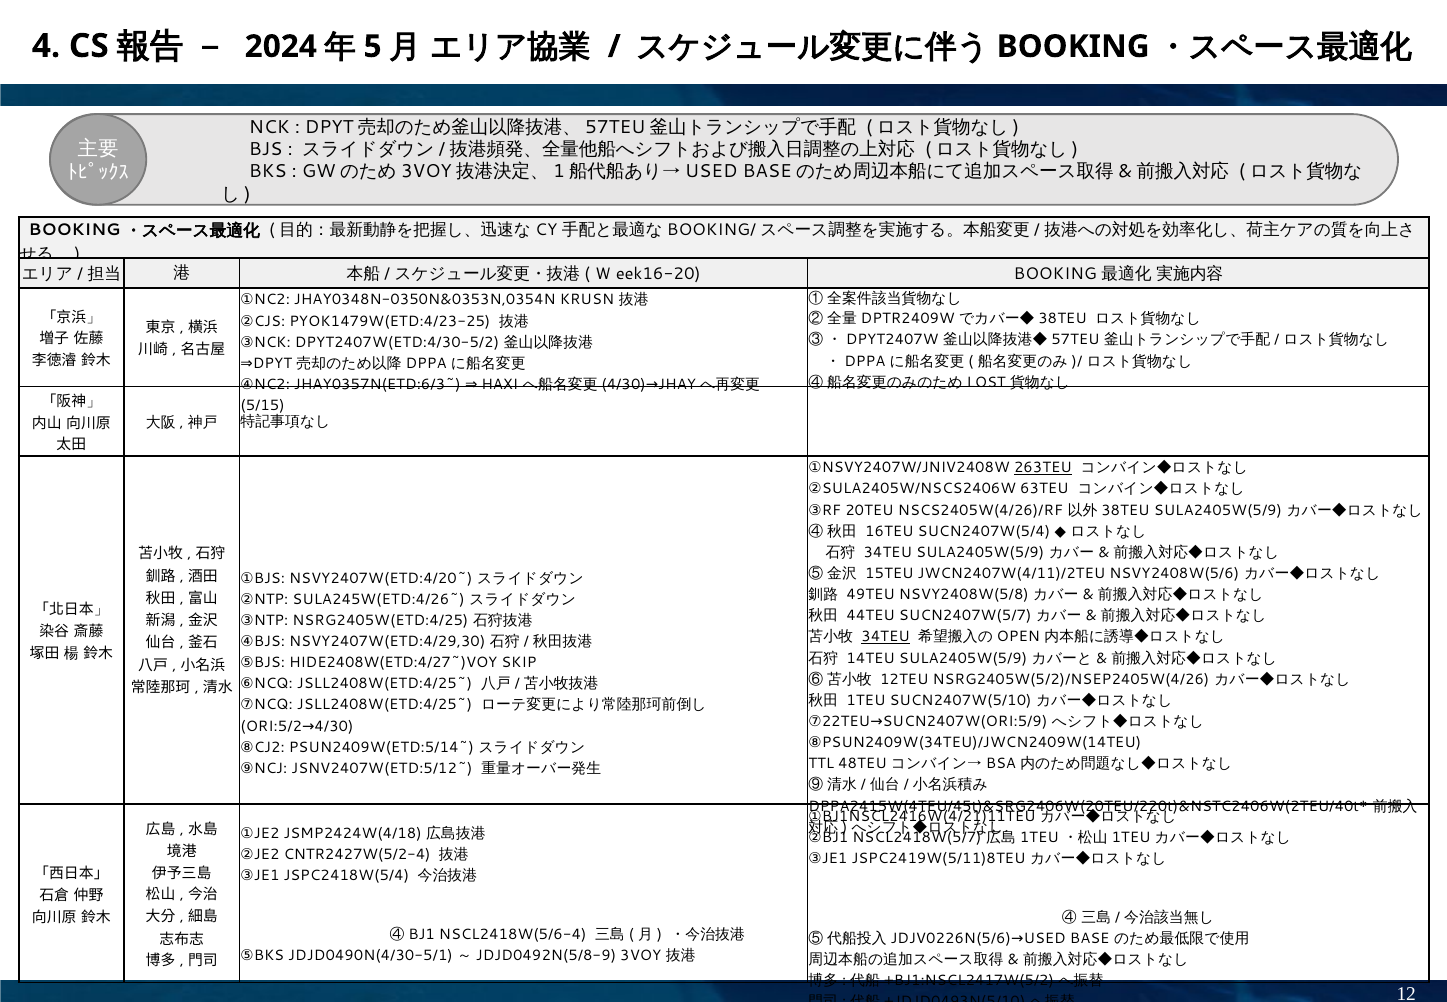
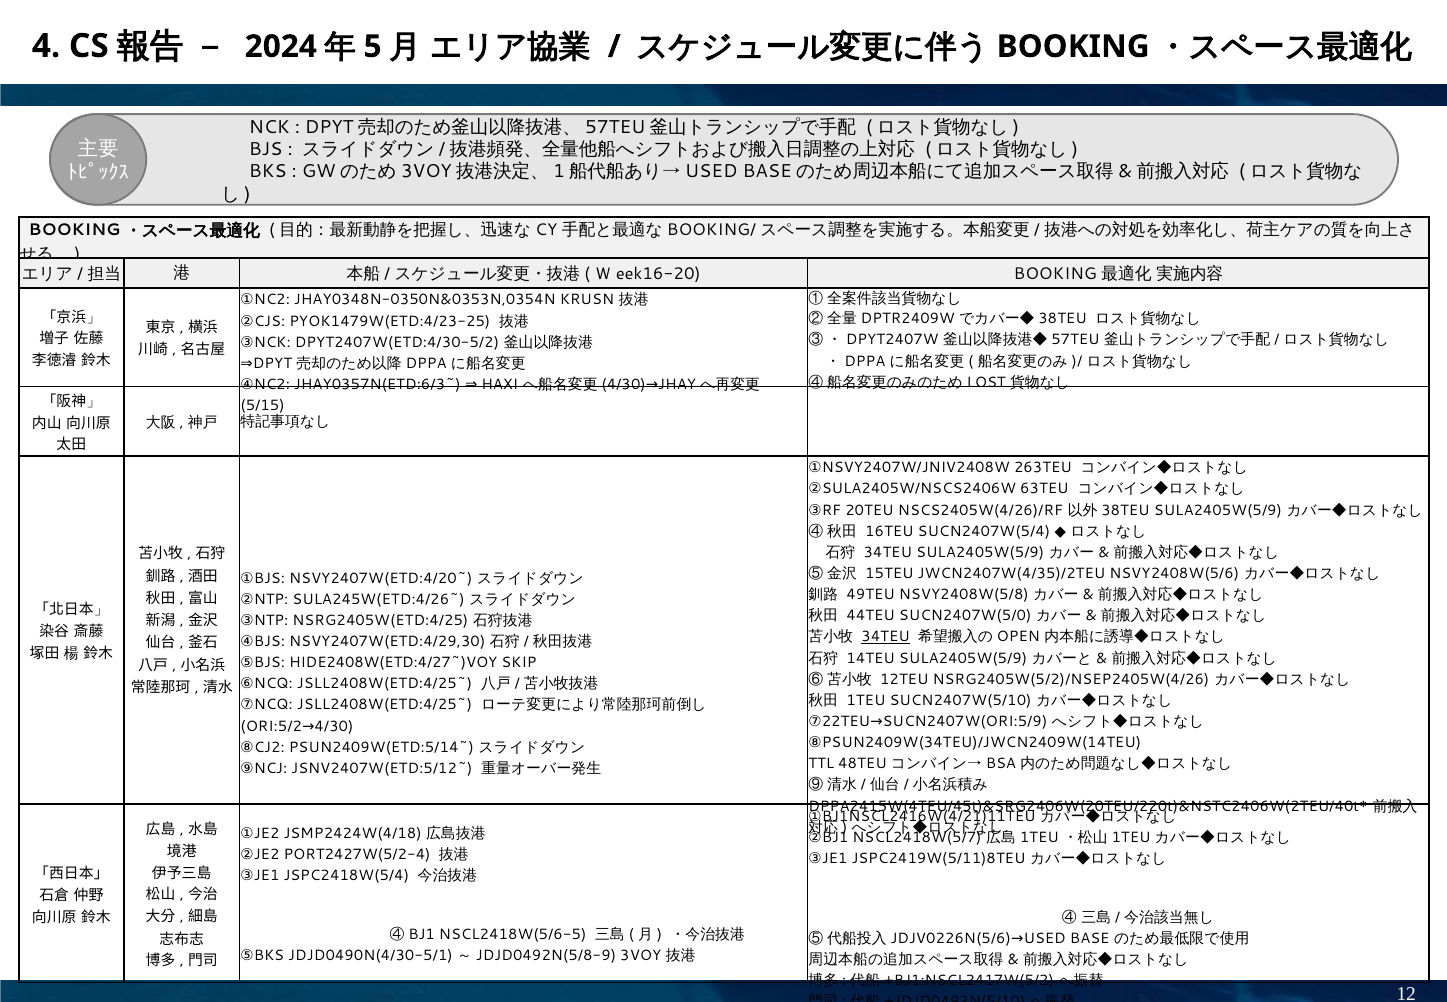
263TEU underline: present -> none (1043, 468)
JWCN2407W(4/11)/2TEU: JWCN2407W(4/11)/2TEU -> JWCN2407W(4/35)/2TEU (1011, 573)
SUCN2407W(5/7: SUCN2407W(5/7 -> SUCN2407W(5/0 (965, 616)
CNTR2427W(5/2-4: CNTR2427W(5/2-4 -> PORT2427W(5/2-4 (357, 854)
NSCL2418W(5/6-4: NSCL2418W(5/6-4 -> NSCL2418W(5/6-5 (513, 934)
